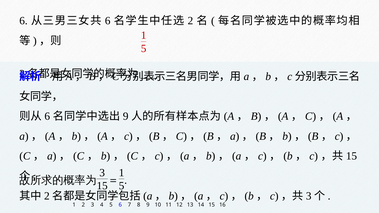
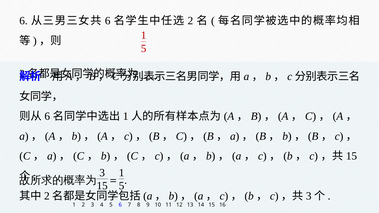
9: 9 -> 1 (126, 116)
